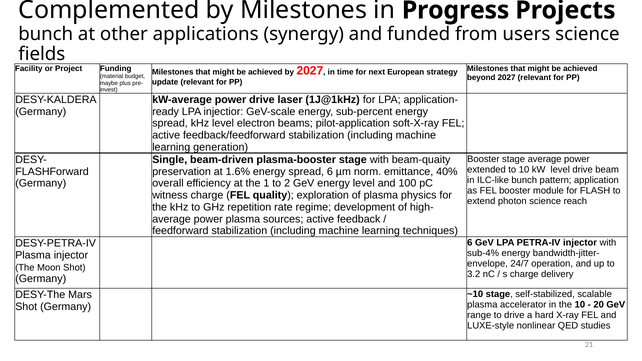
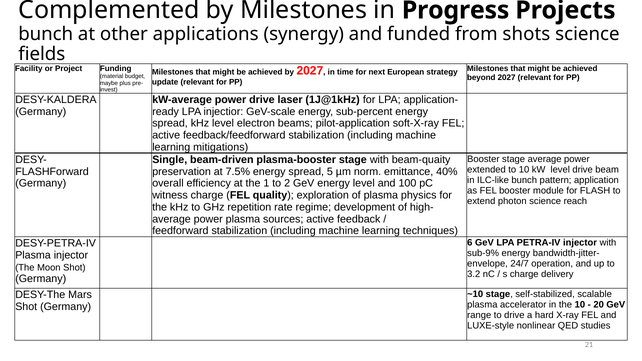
users: users -> shots (526, 34)
generation: generation -> mitigations (221, 147)
1.6%: 1.6% -> 7.5% (238, 172)
spread 6: 6 -> 5 (330, 172)
sub-4%: sub-4% -> sub-9% (483, 253)
